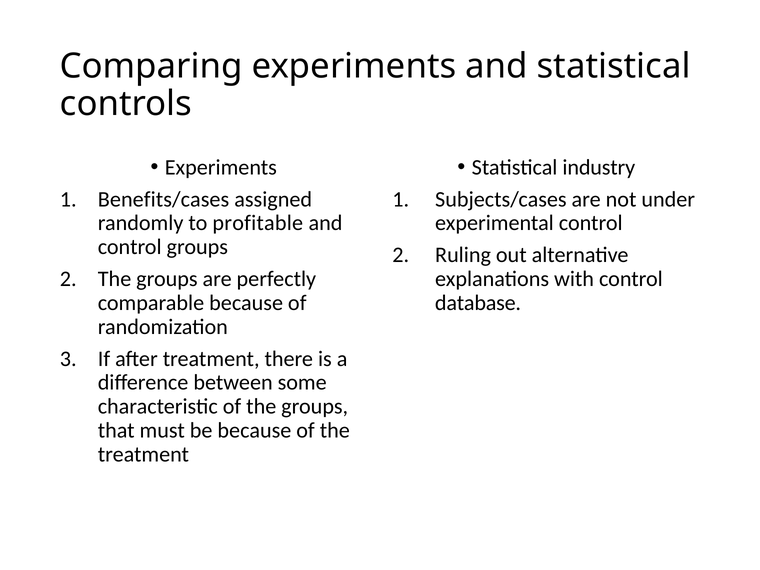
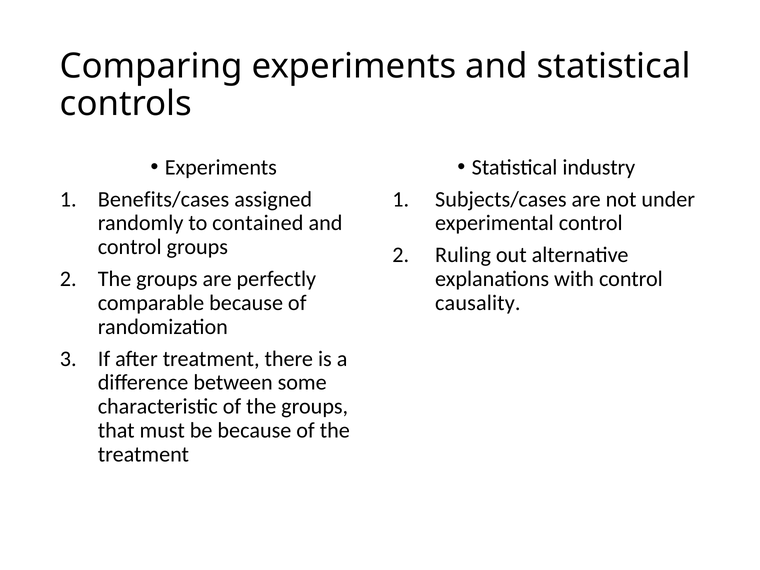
profitable: profitable -> contained (258, 223)
database: database -> causality (478, 303)
